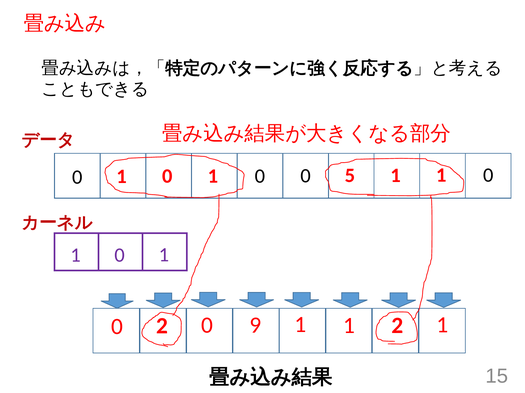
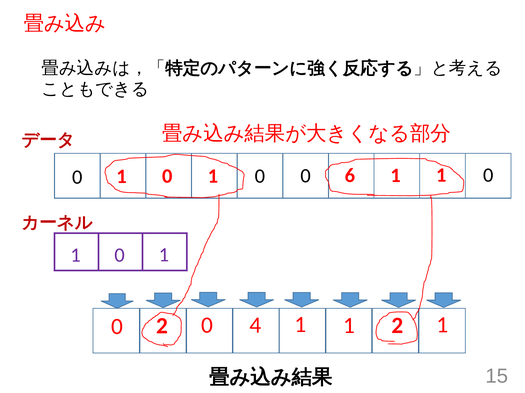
5: 5 -> 6 (350, 176)
9: 9 -> 4 (255, 326)
